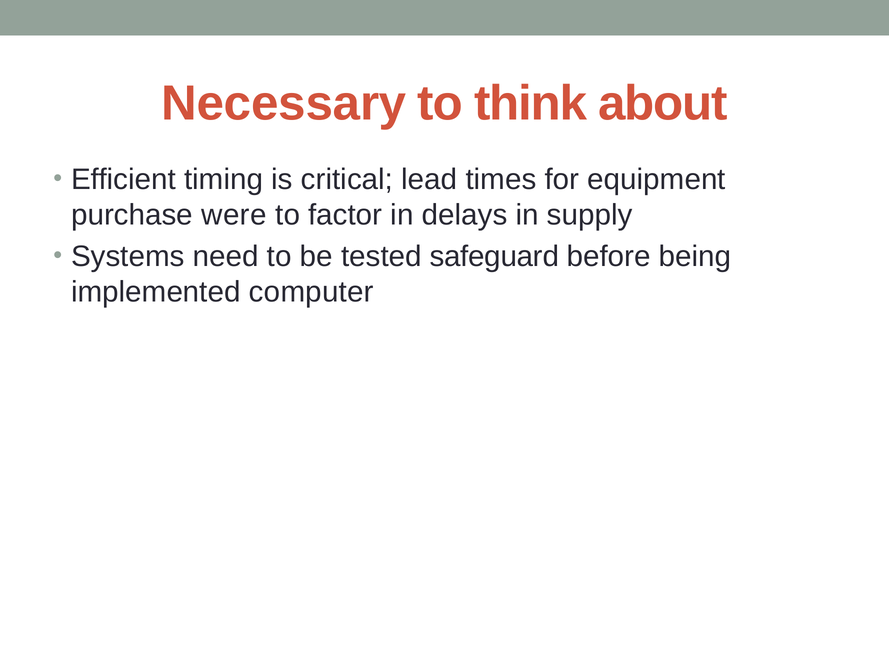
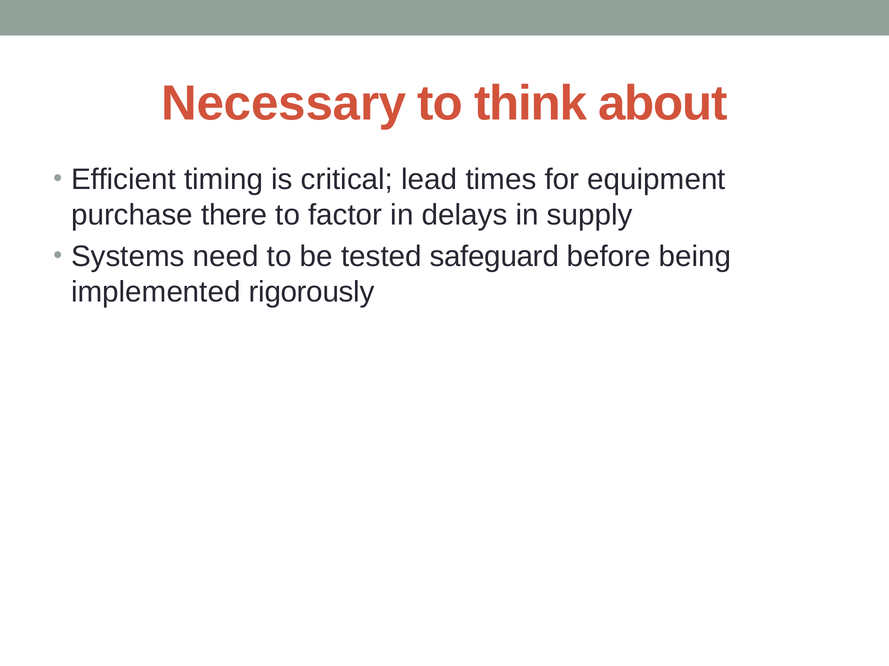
were: were -> there (234, 215)
computer: computer -> rigorously (312, 292)
